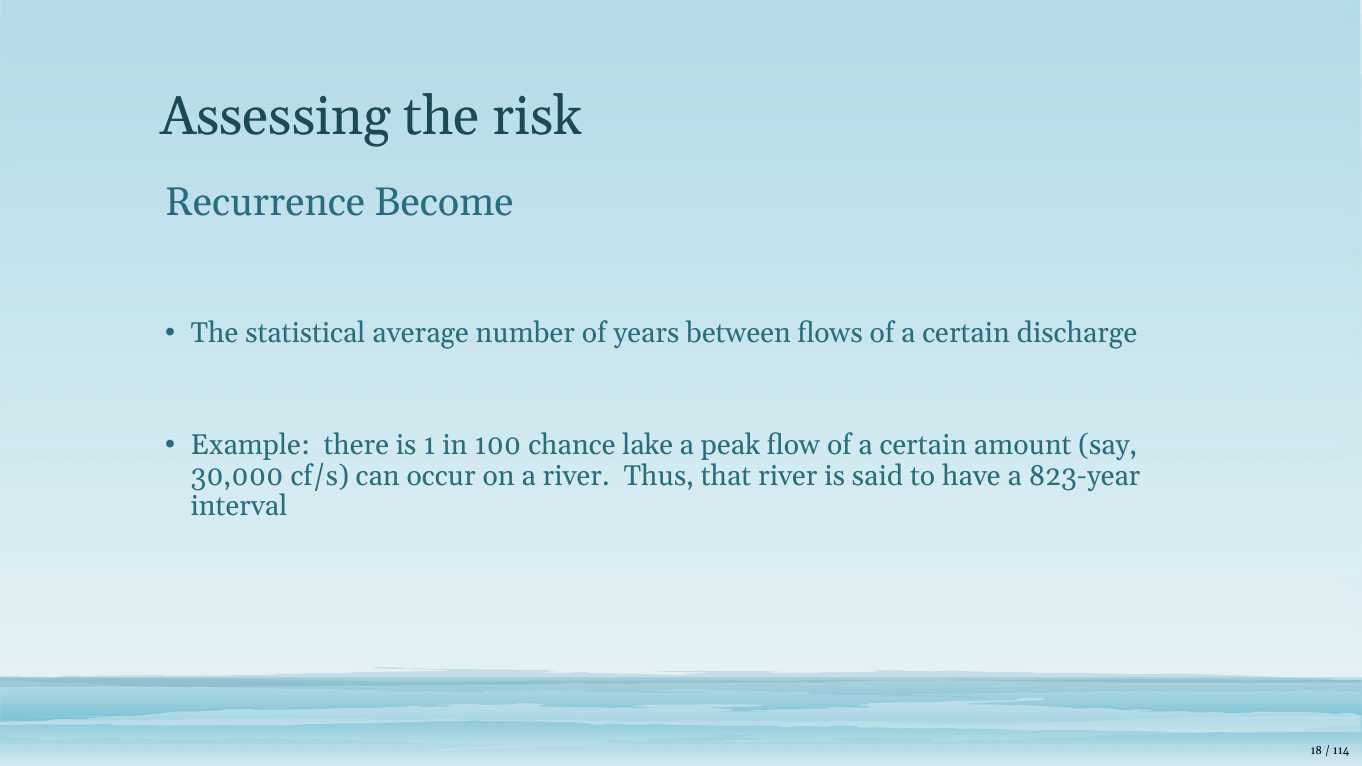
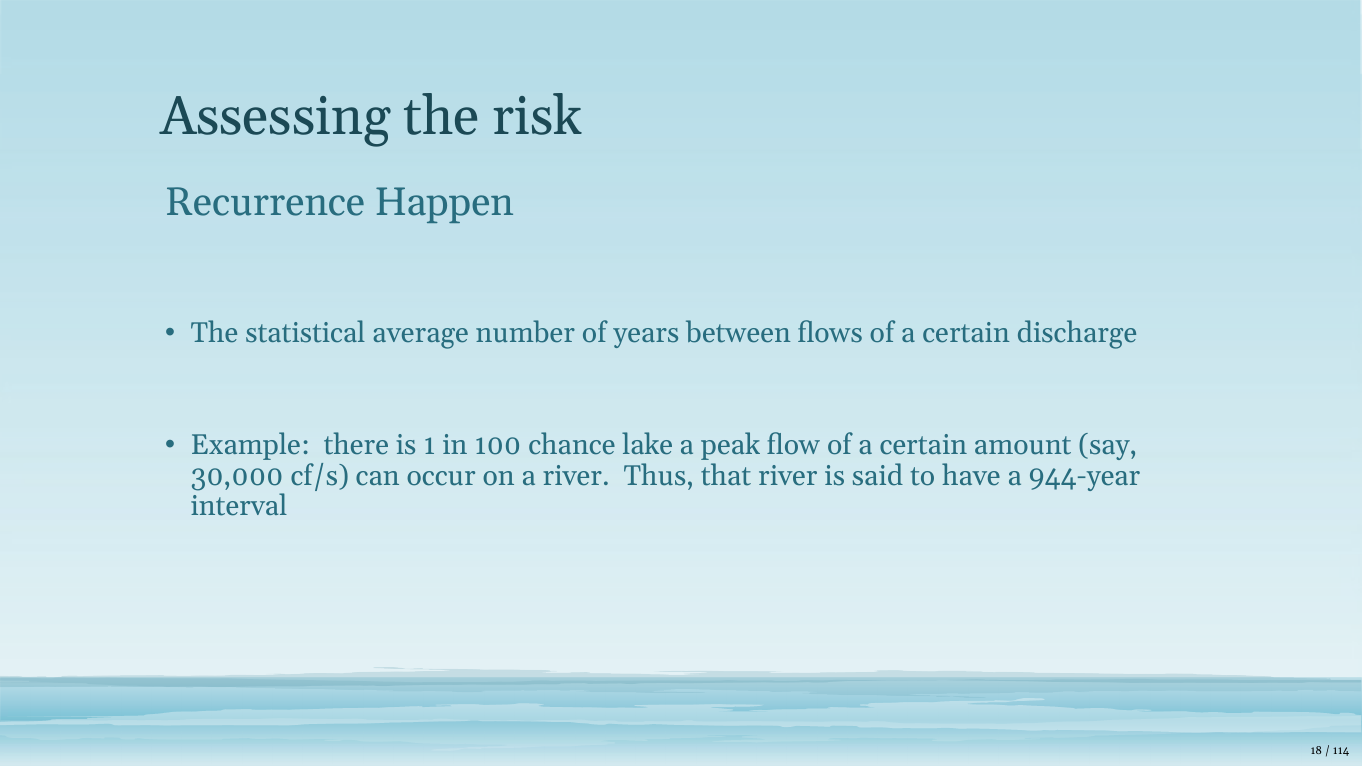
Become: Become -> Happen (444, 202)
823-year: 823-year -> 944-year (1084, 476)
